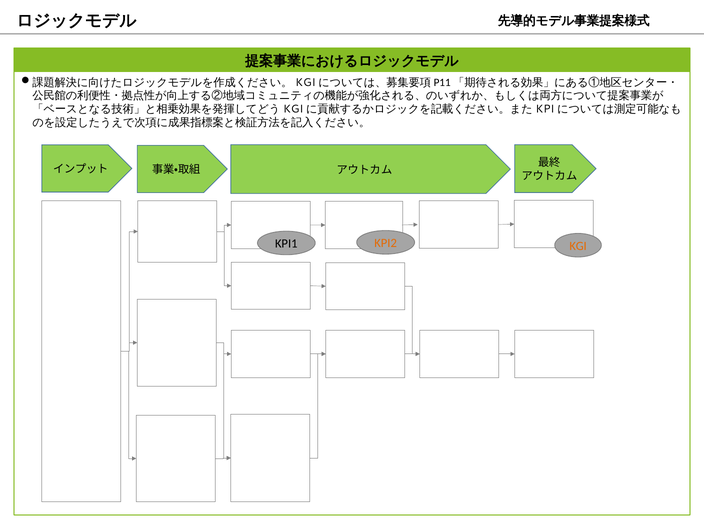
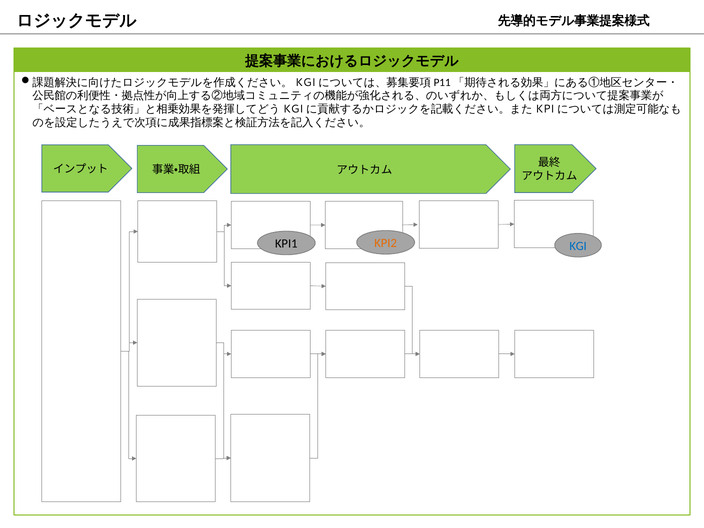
KGI colour: orange -> blue (578, 246)
